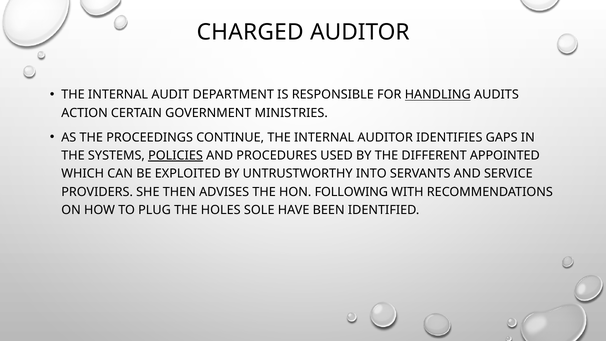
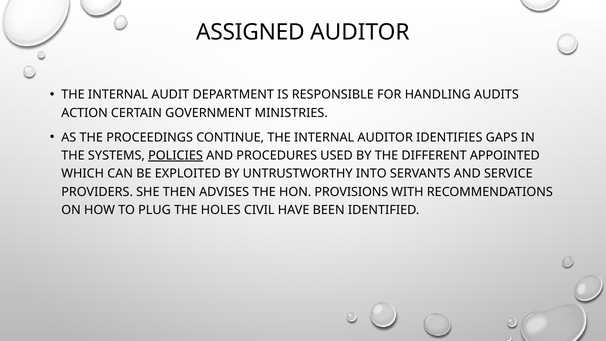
CHARGED: CHARGED -> ASSIGNED (250, 32)
HANDLING underline: present -> none (438, 95)
FOLLOWING: FOLLOWING -> PROVISIONS (351, 192)
SOLE: SOLE -> CIVIL (259, 210)
